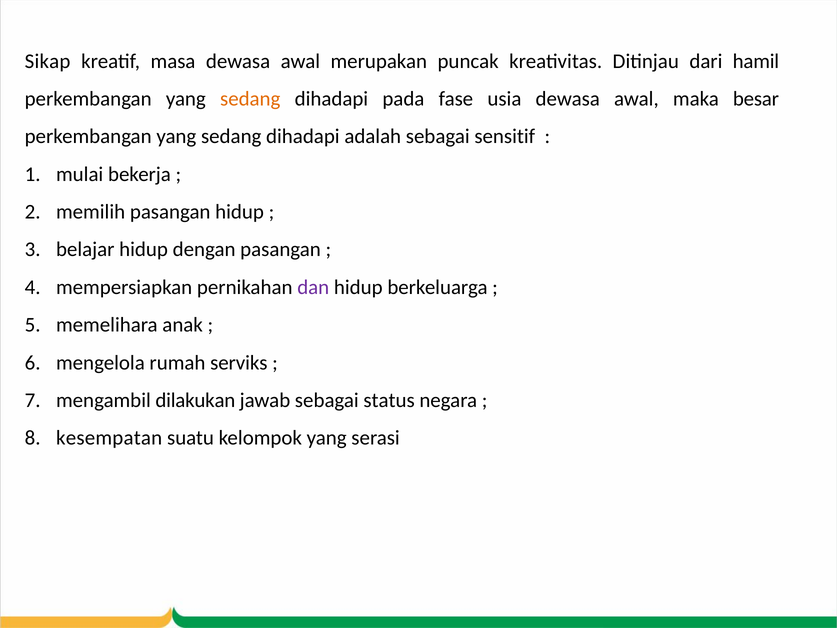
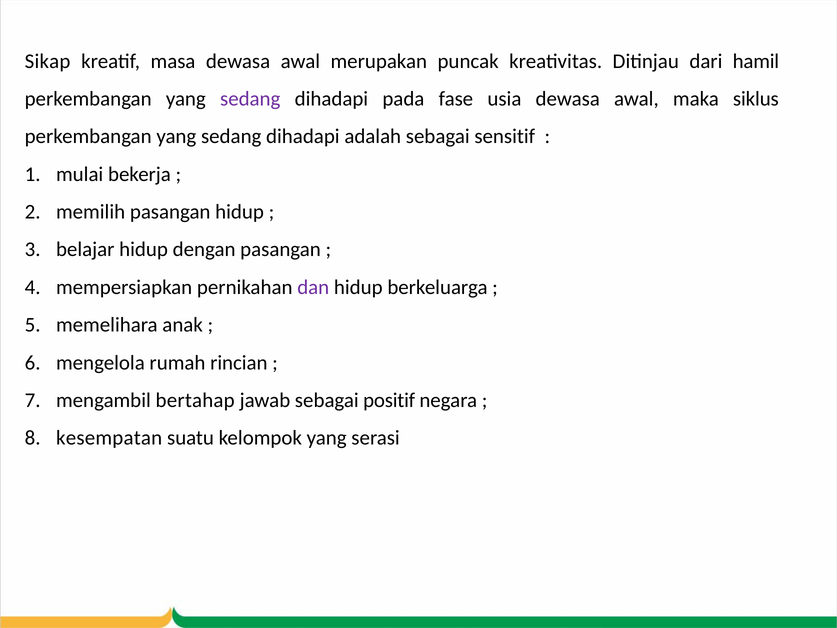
sedang colour: orange -> purple (250, 99)
besar: besar -> siklus (756, 99)
serviks: serviks -> rincian (239, 362)
dilakukan: dilakukan -> bertahap (195, 400)
status: status -> positif (389, 400)
